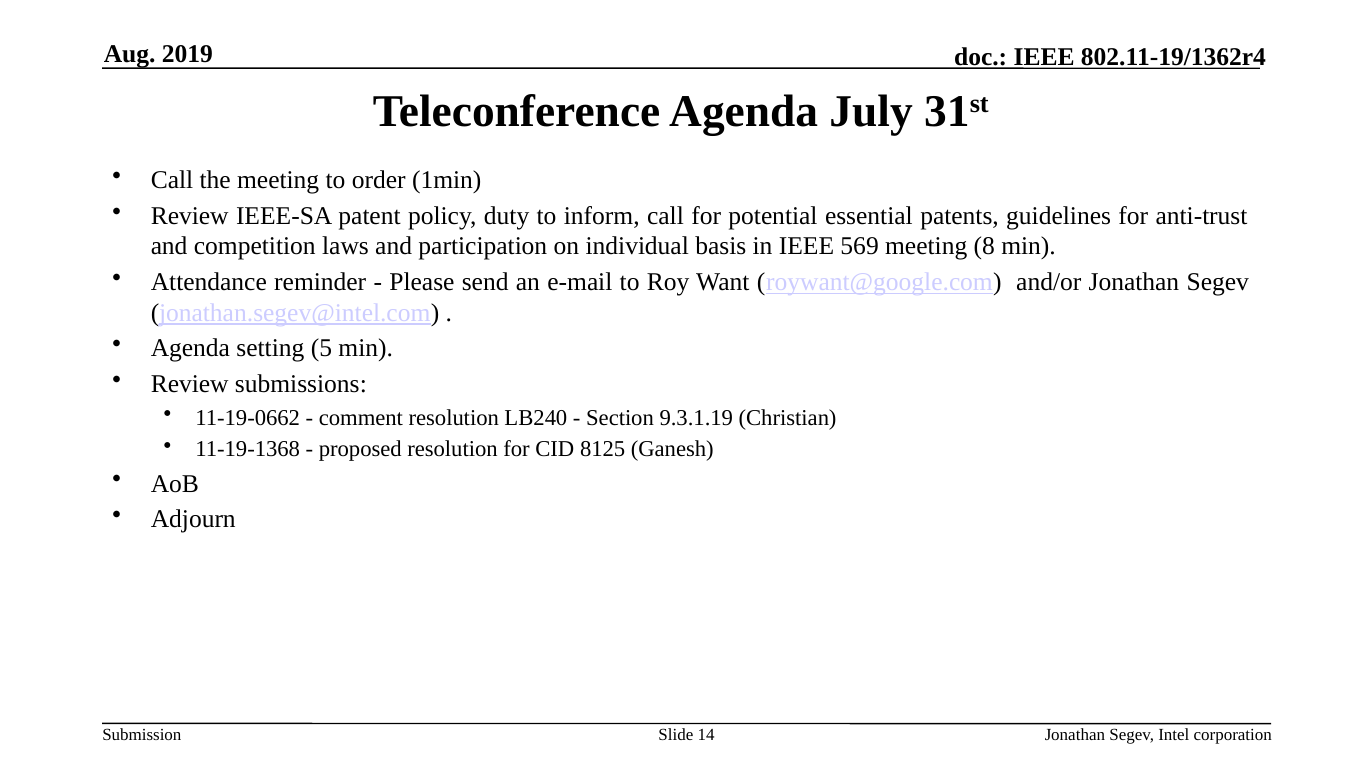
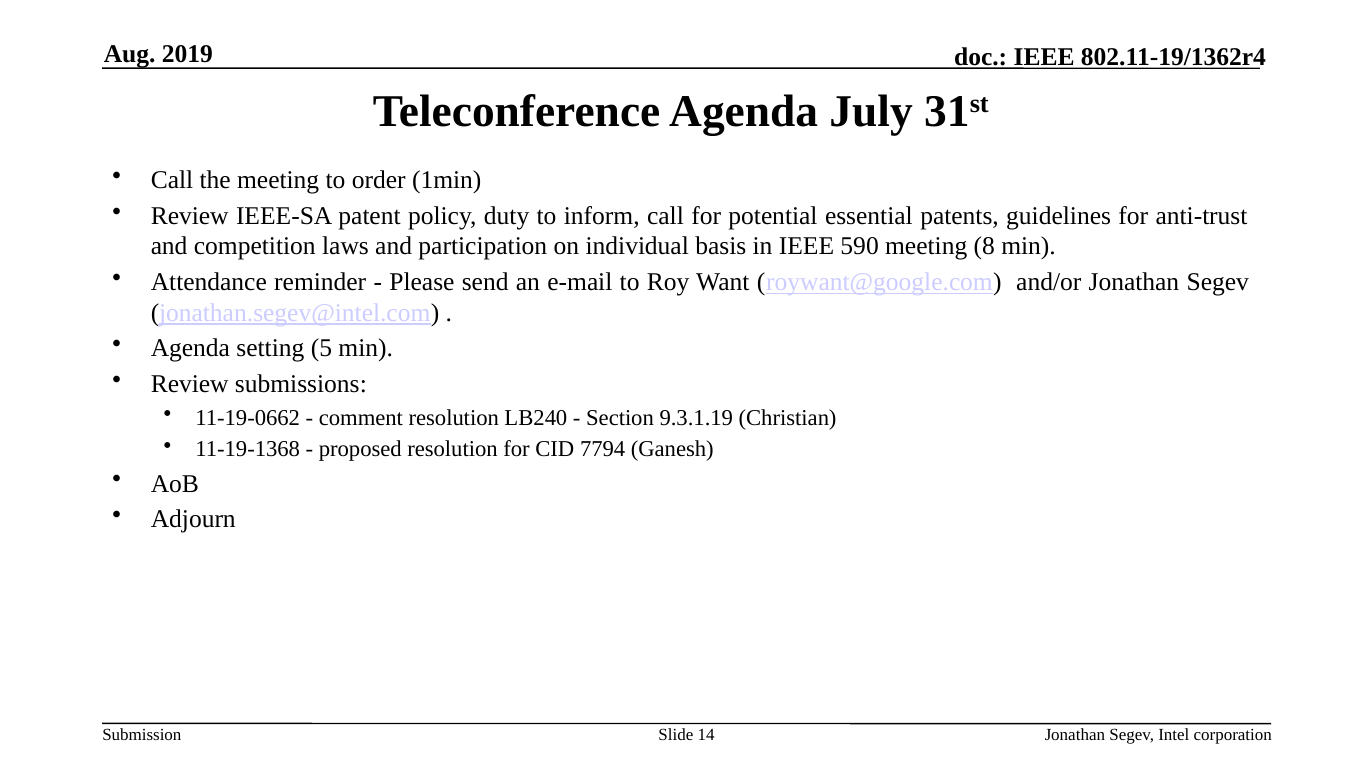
569: 569 -> 590 (860, 246)
8125: 8125 -> 7794 (603, 449)
